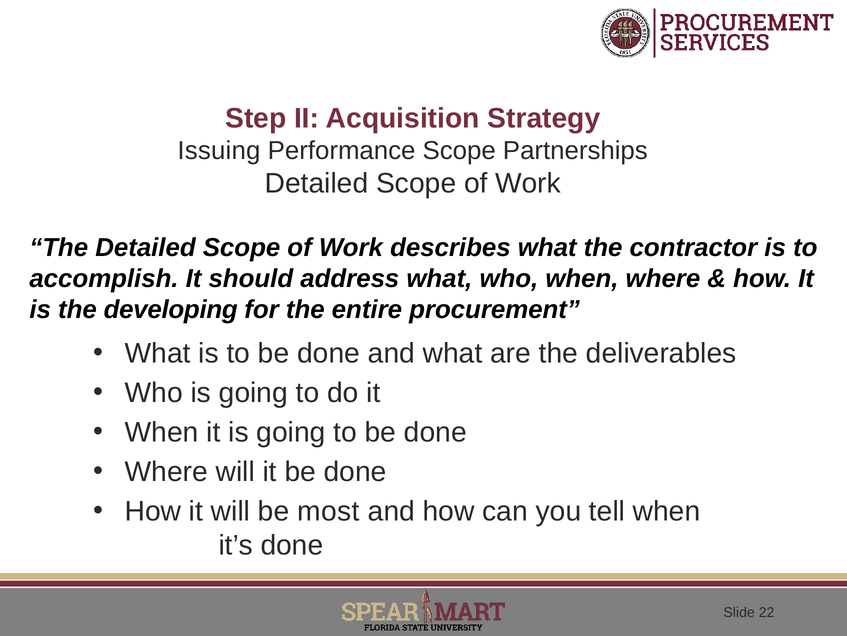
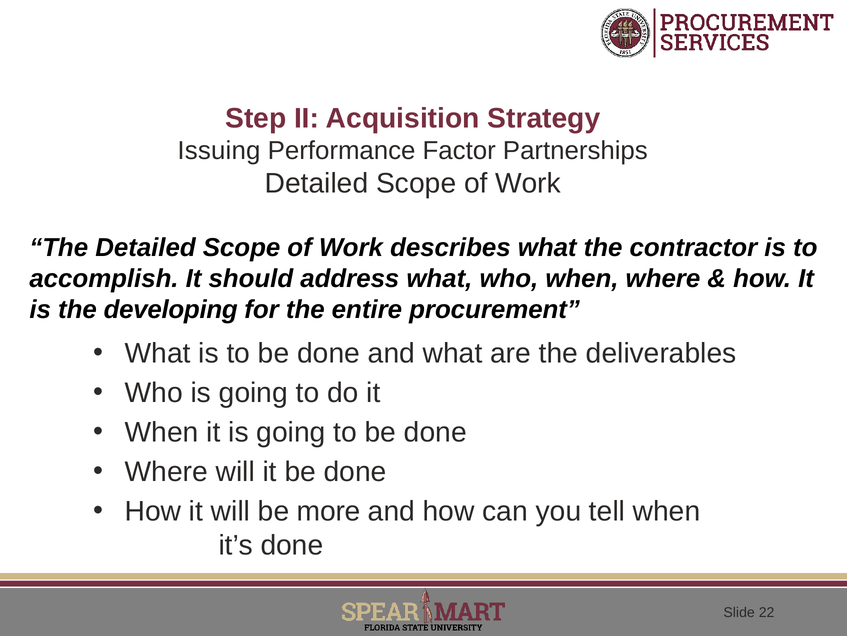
Performance Scope: Scope -> Factor (459, 151)
most: most -> more (329, 511)
